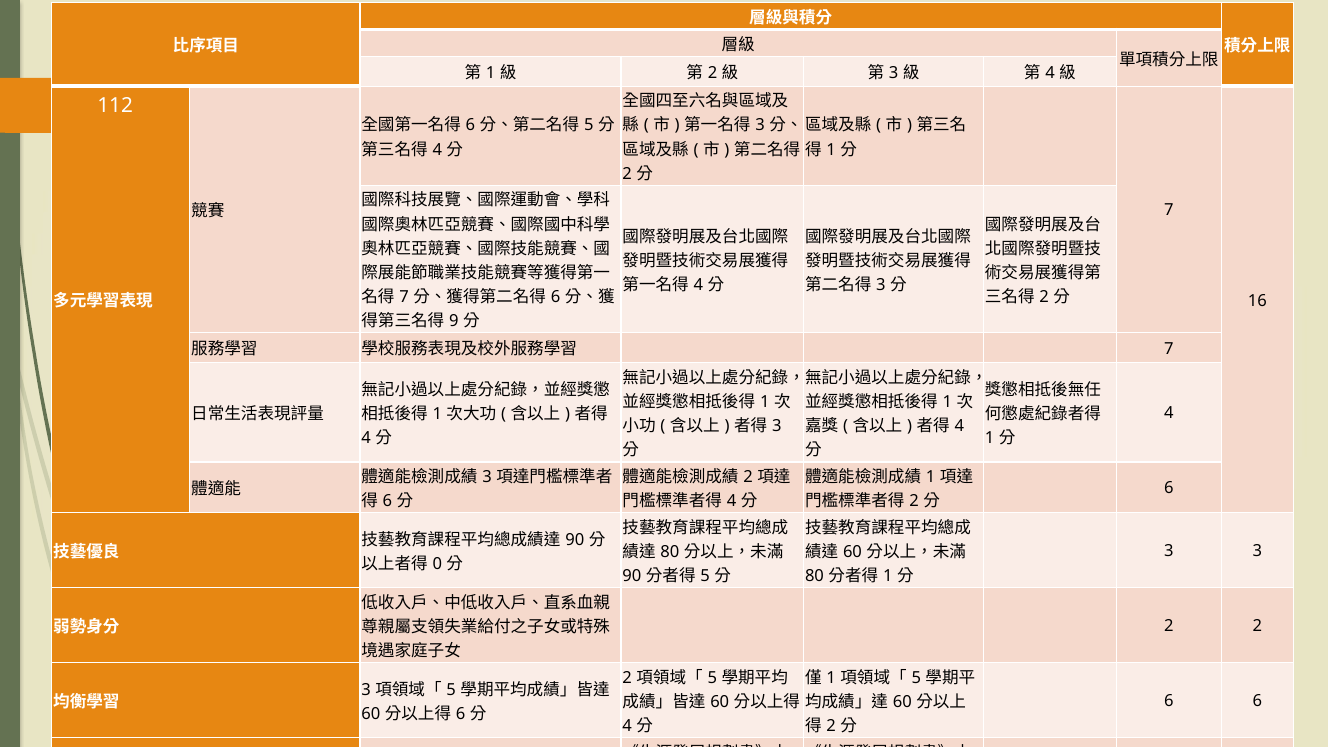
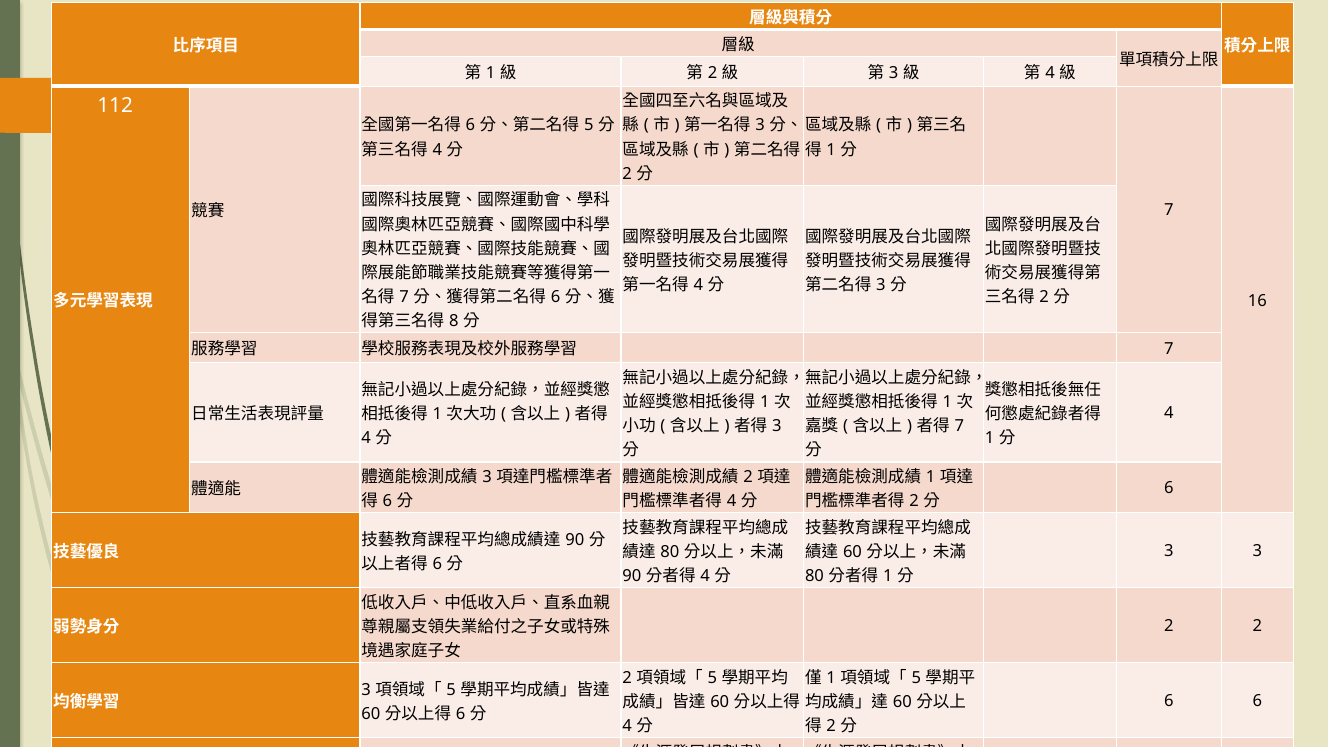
9: 9 -> 8 (454, 321)
4: 4 -> 7 (959, 426)
0: 0 -> 6 (437, 564)
5: 5 -> 4 (705, 576)
